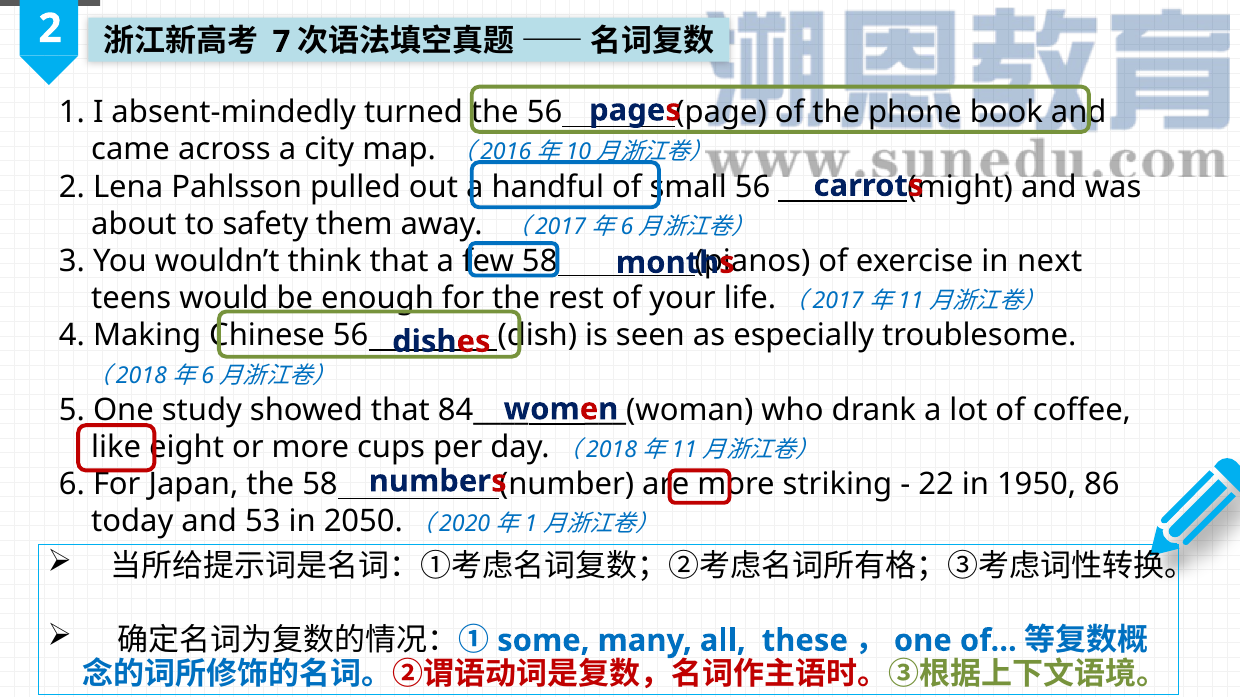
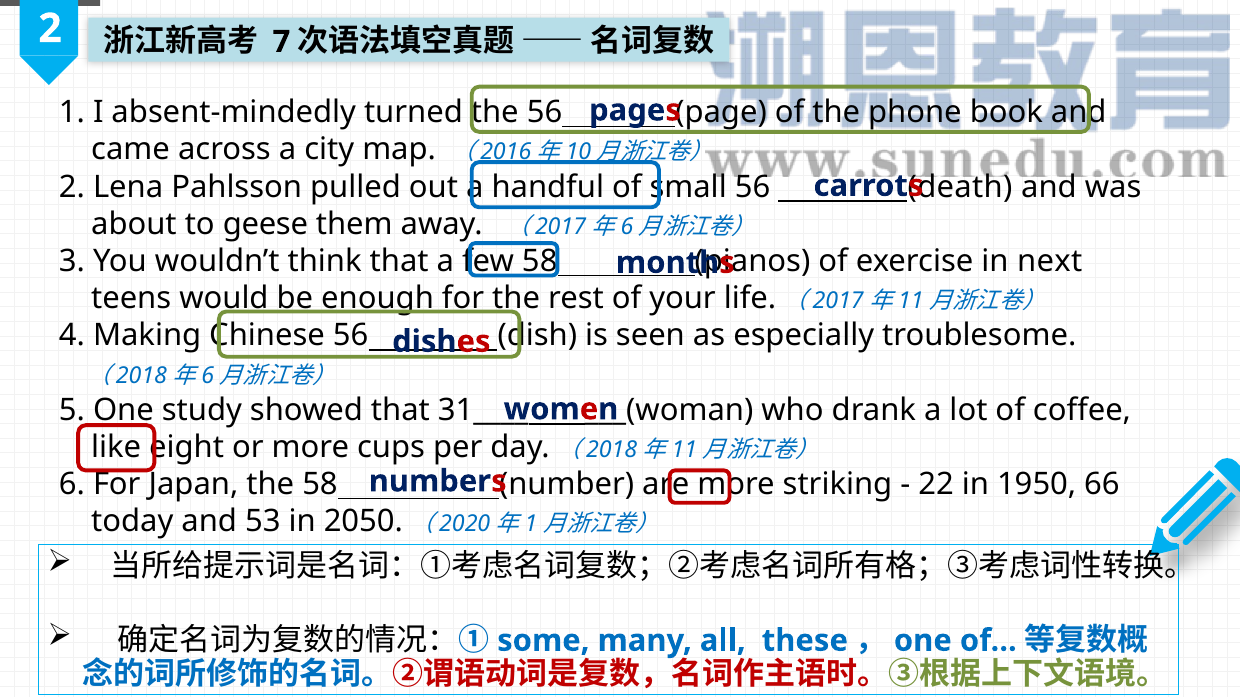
might: might -> death (960, 187)
safety: safety -> geese (265, 224)
84____: 84____ -> 31____ (483, 410)
86: 86 -> 66 (1102, 485)
